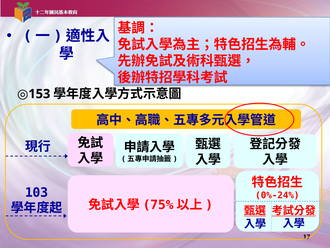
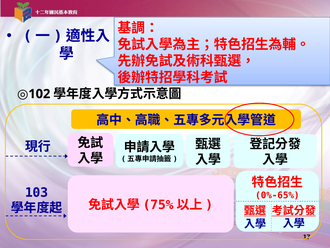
153: 153 -> 102 (39, 94)
0%-24%: 0%-24% -> 0%-65% (277, 195)
